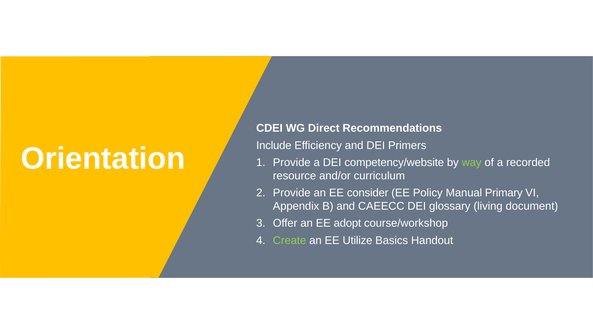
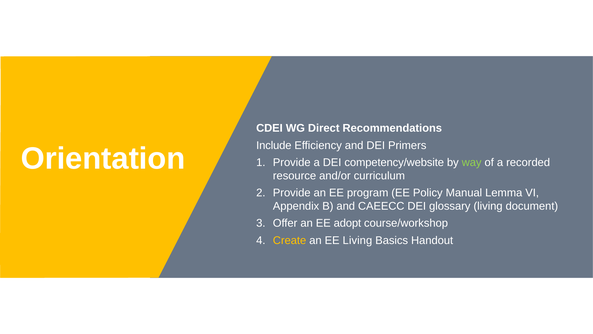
consider: consider -> program (368, 193)
Primary: Primary -> Lemma (504, 193)
Create colour: light green -> yellow (290, 240)
EE Utilize: Utilize -> Living (357, 240)
